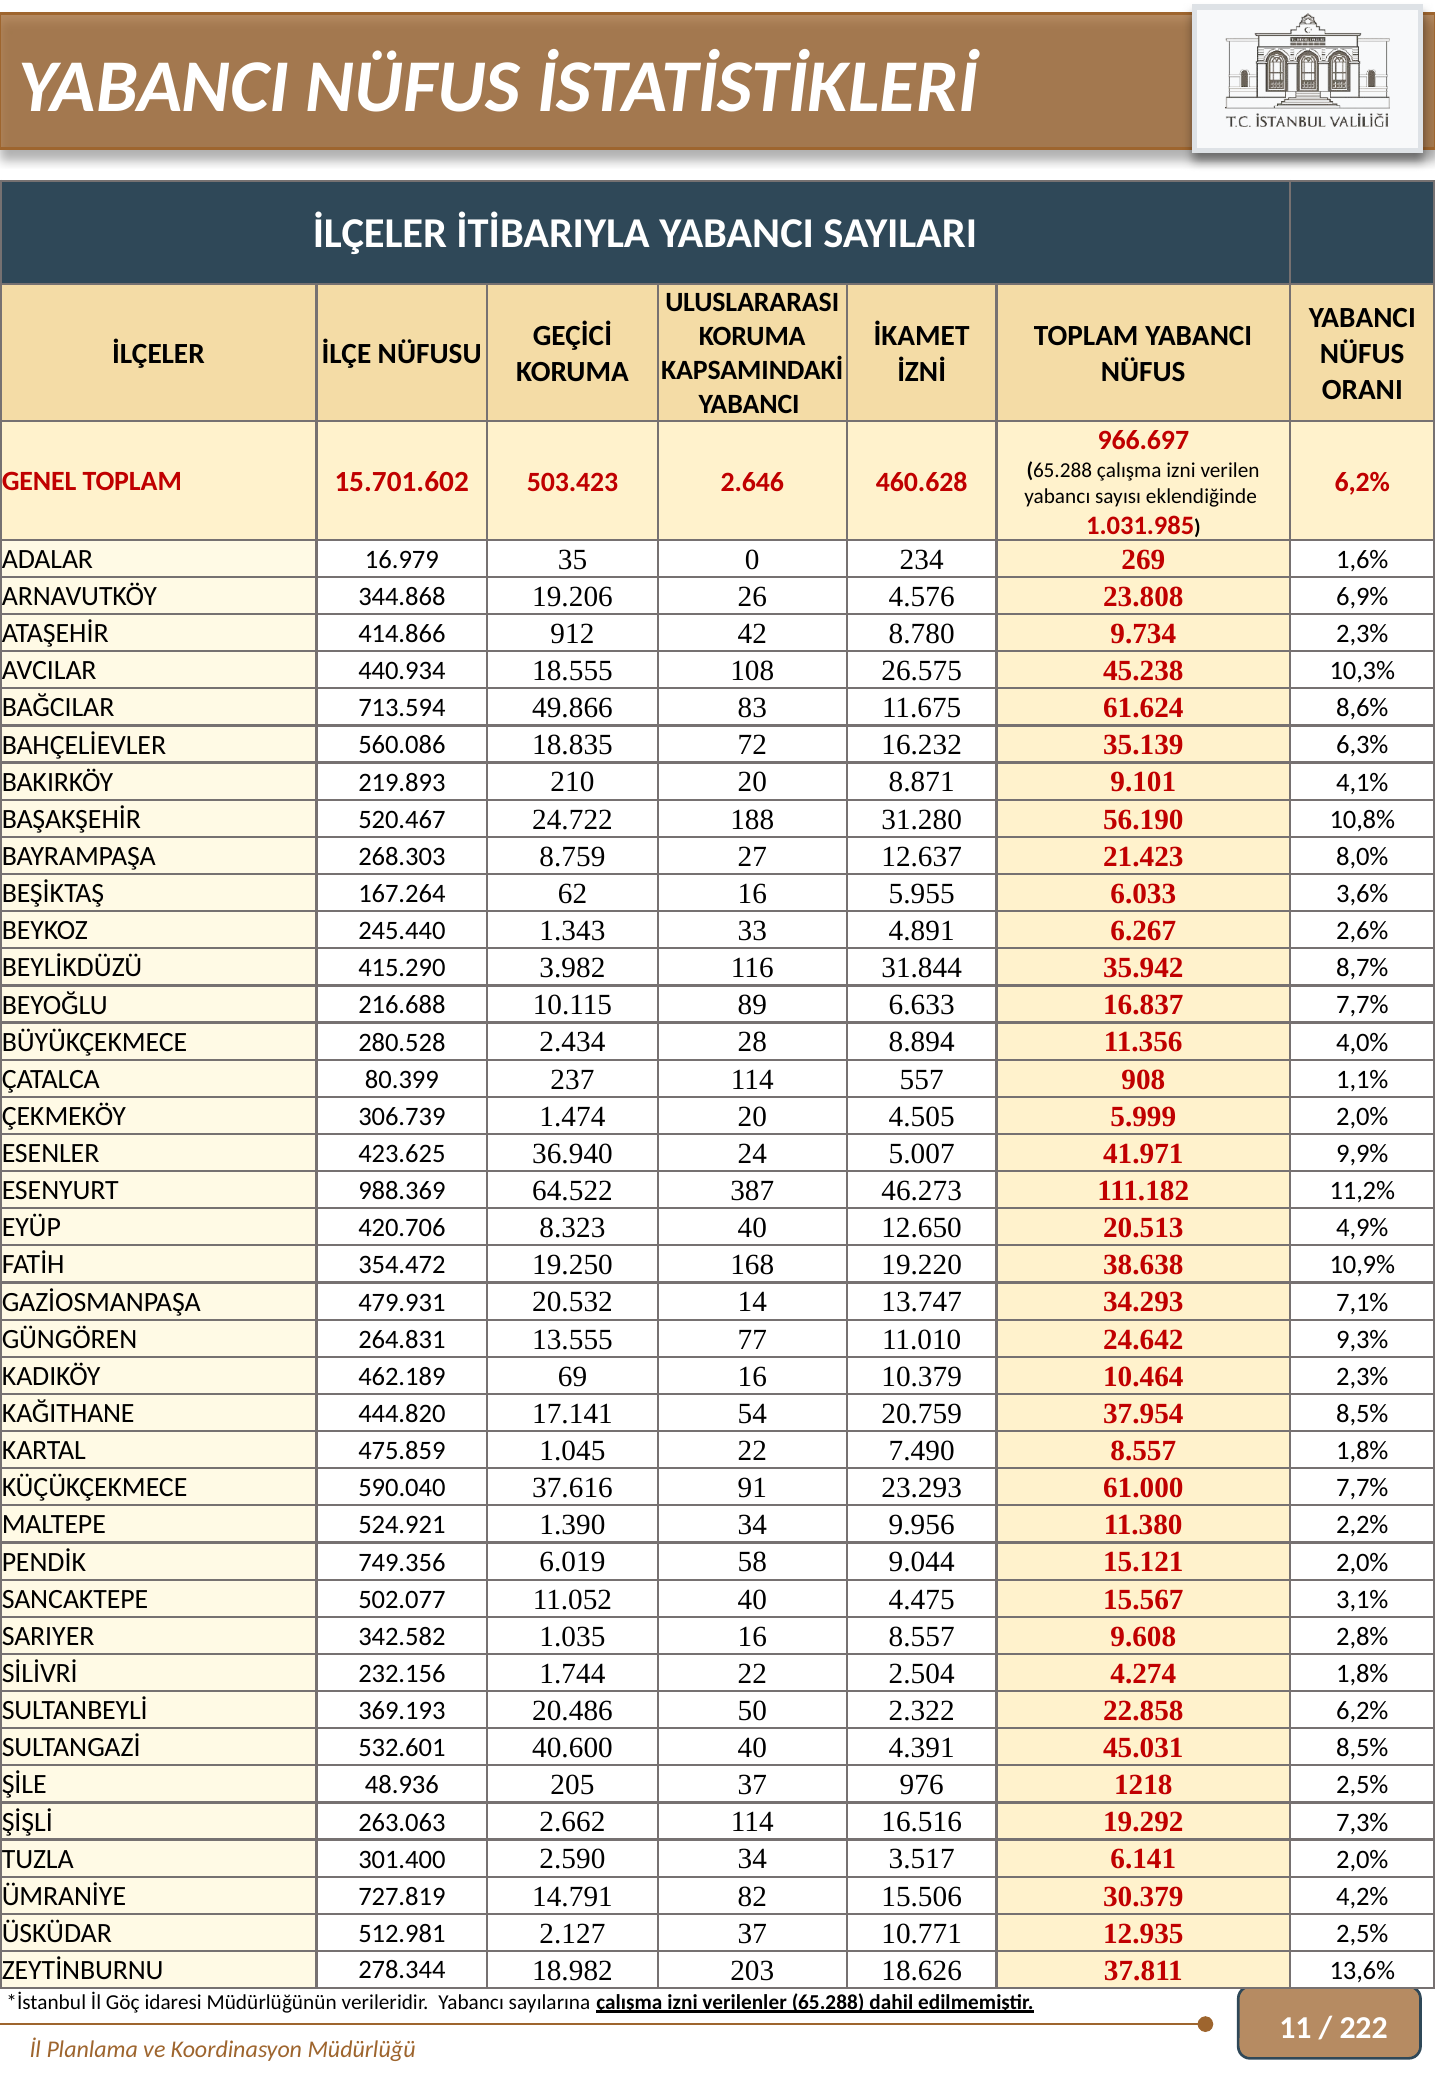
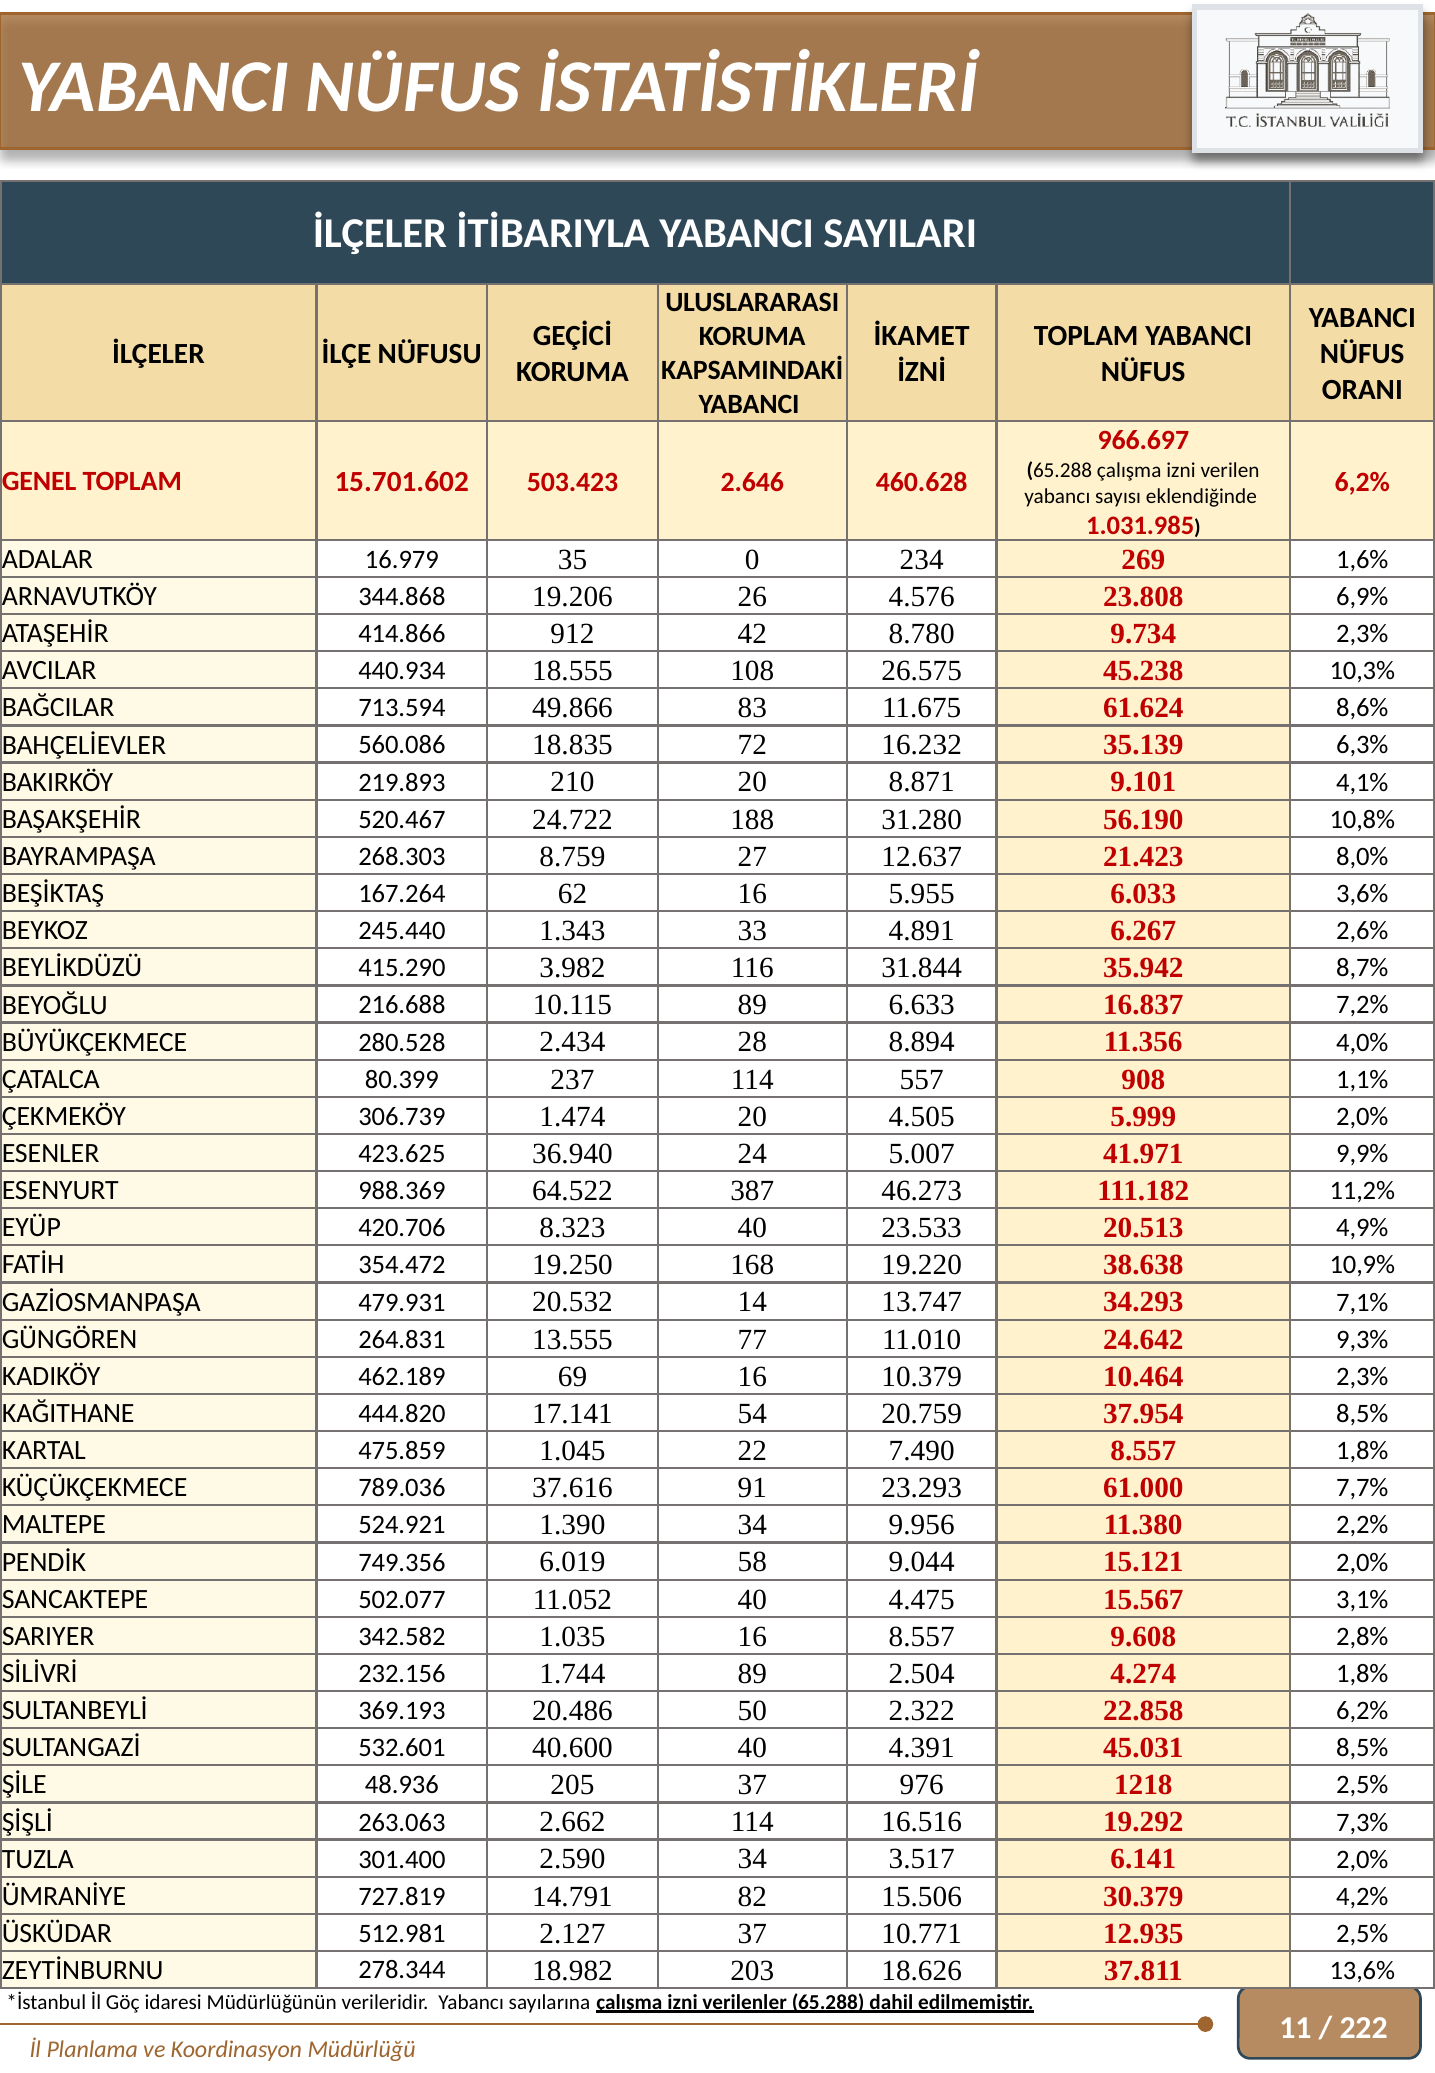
16.837 7,7%: 7,7% -> 7,2% (1362, 1005)
12.650: 12.650 -> 23.533 (922, 1228)
590.040: 590.040 -> 789.036 (402, 1488)
1.744 22: 22 -> 89 (752, 1673)
